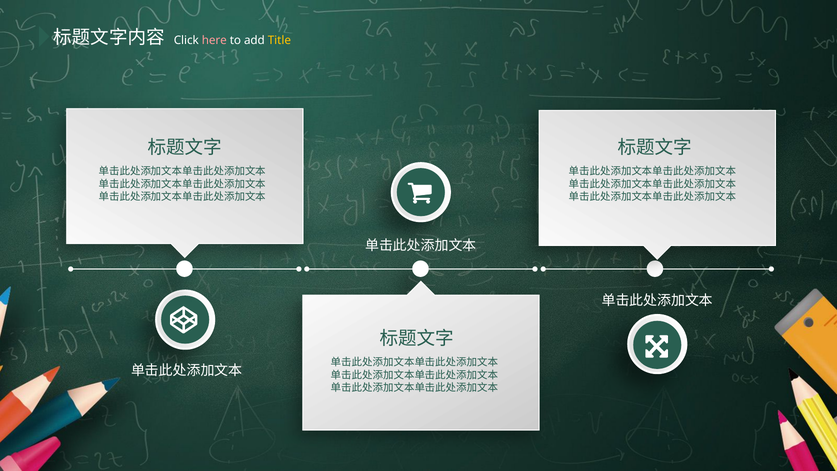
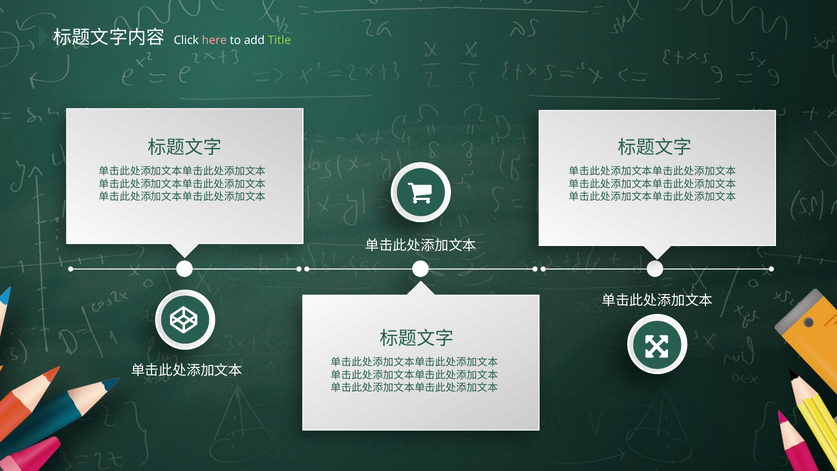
Title colour: yellow -> light green (279, 40)
